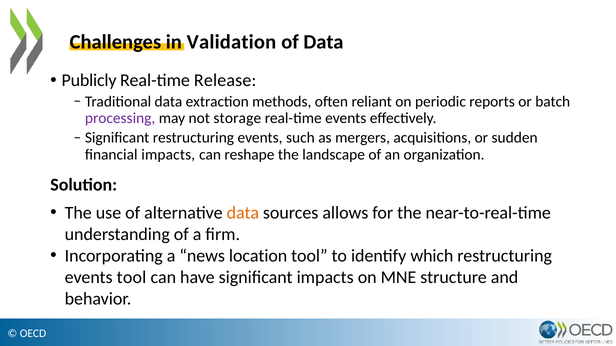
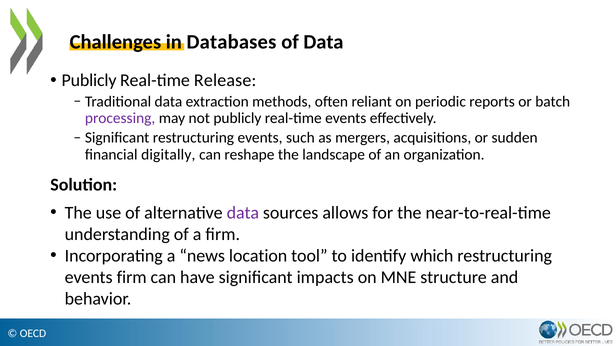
Validation: Validation -> Databases (231, 42)
not storage: storage -> publicly (237, 118)
financial impacts: impacts -> digitally (168, 155)
data colour: orange -> purple (243, 213)
events tool: tool -> firm (132, 278)
